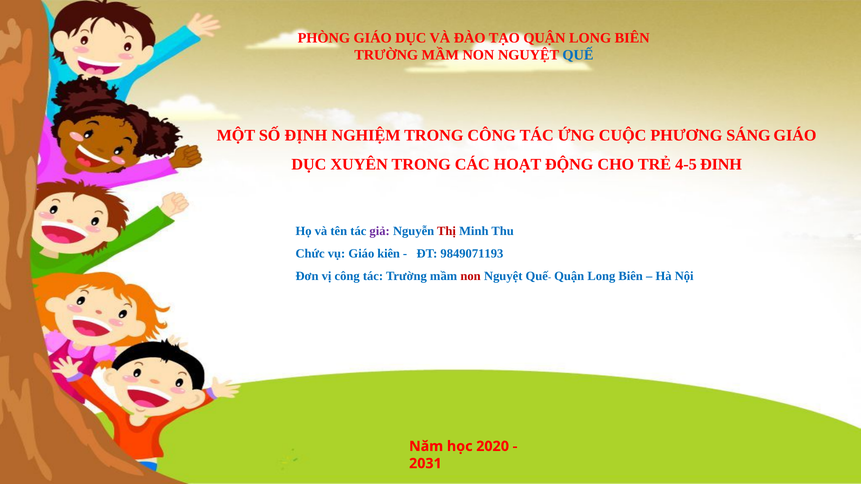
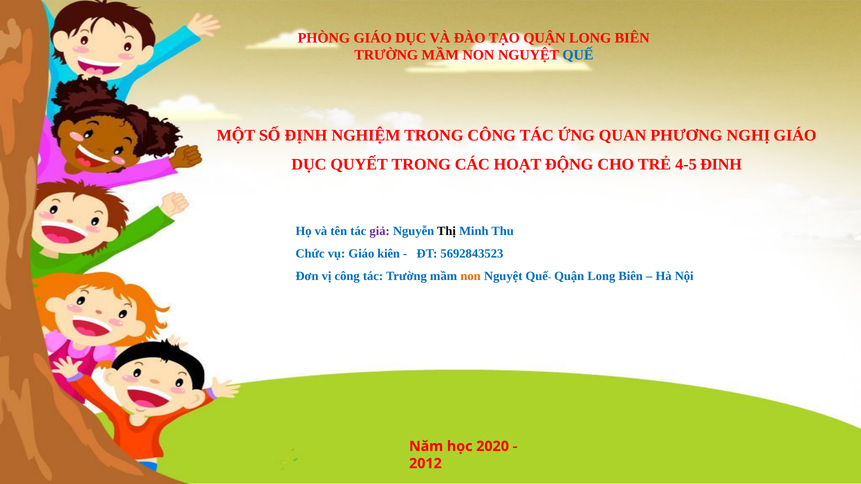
CUỘC: CUỘC -> QUAN (623, 136)
SÁNG: SÁNG -> NGHỊ (748, 136)
XUYÊN: XUYÊN -> QUYẾT (359, 165)
Thị colour: red -> black (447, 231)
9849071193: 9849071193 -> 5692843523 (472, 254)
non colour: red -> orange (471, 276)
2031: 2031 -> 2012 (425, 464)
